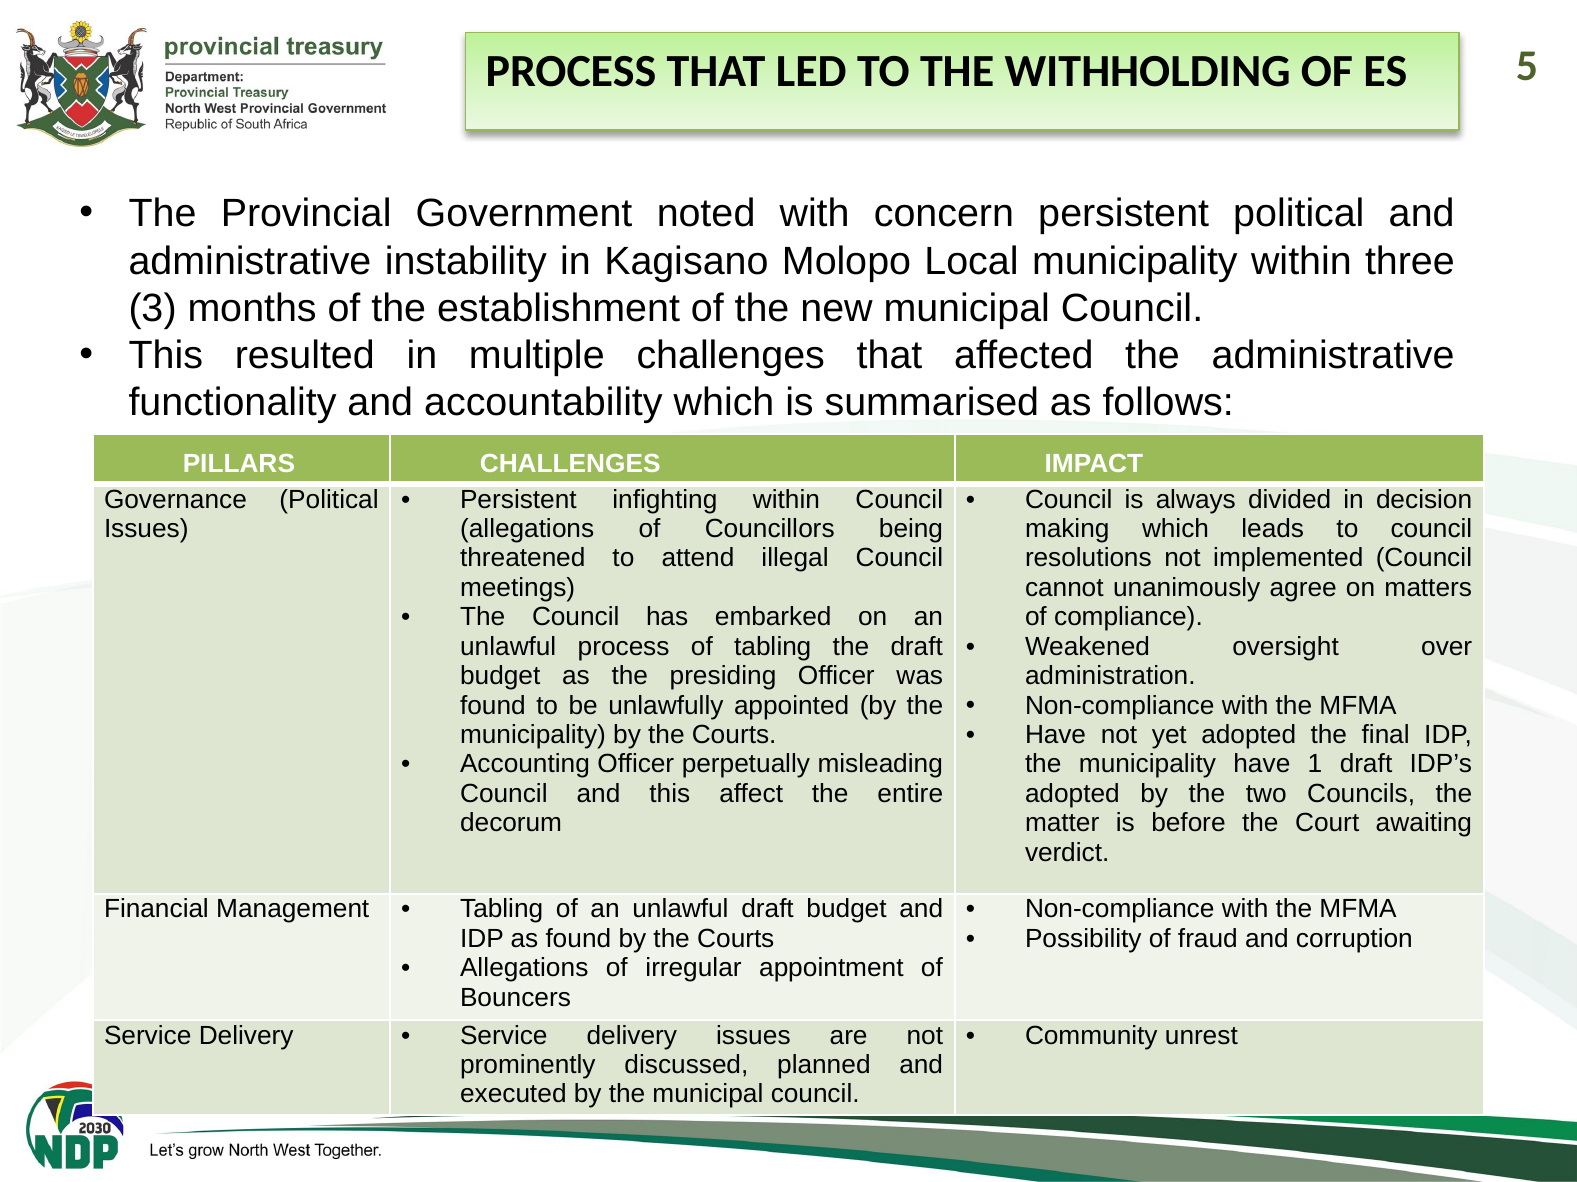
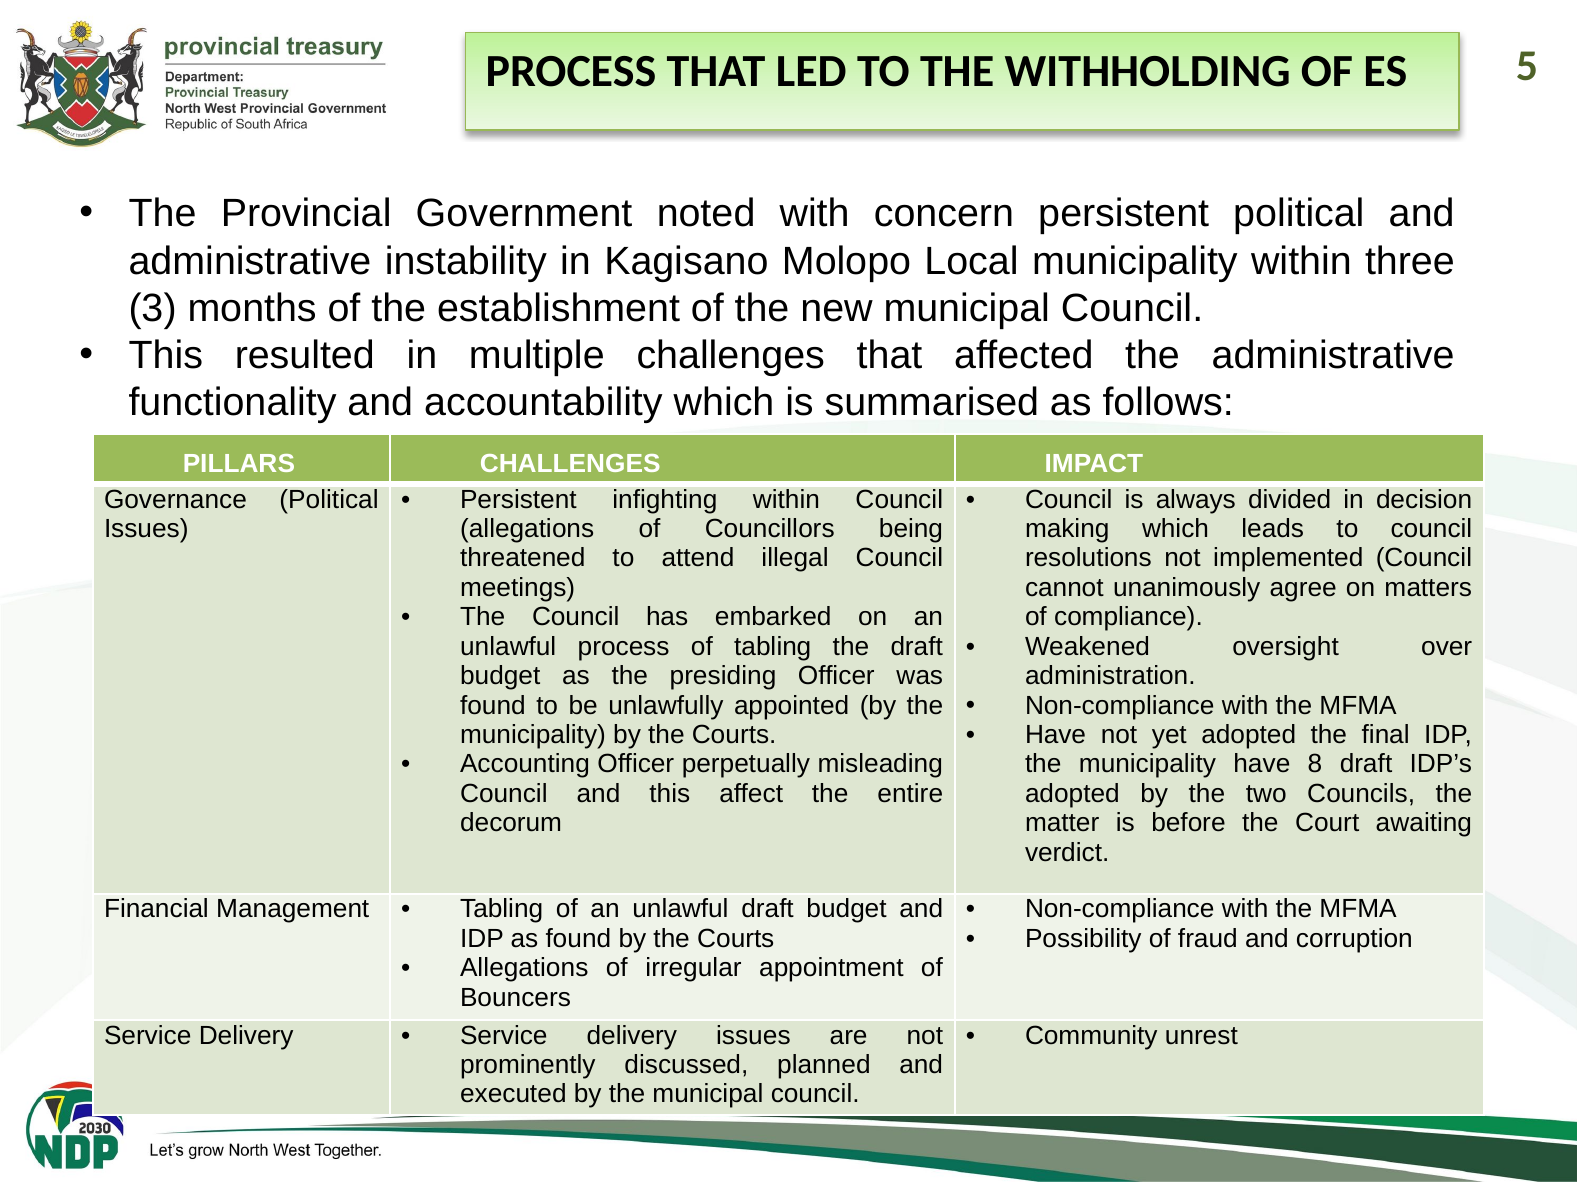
1: 1 -> 8 (1315, 765)
